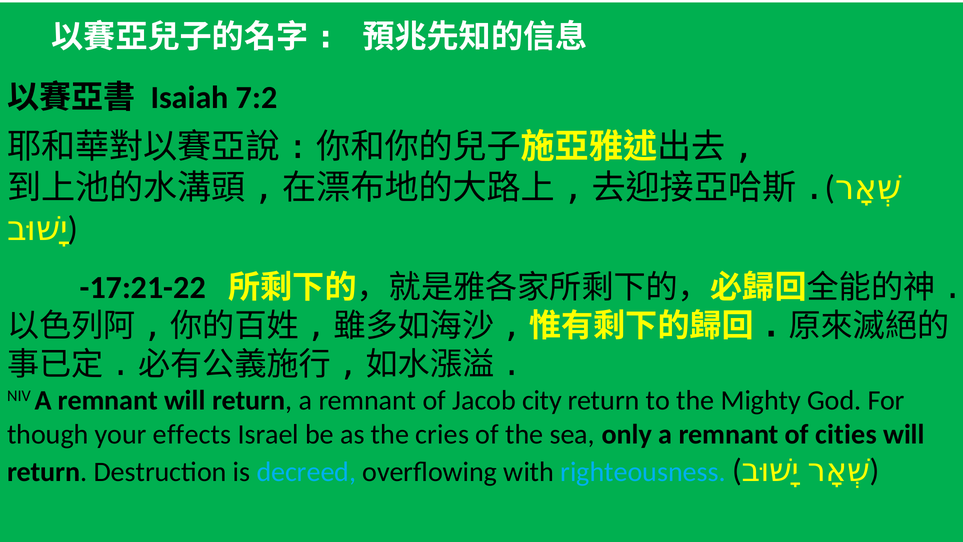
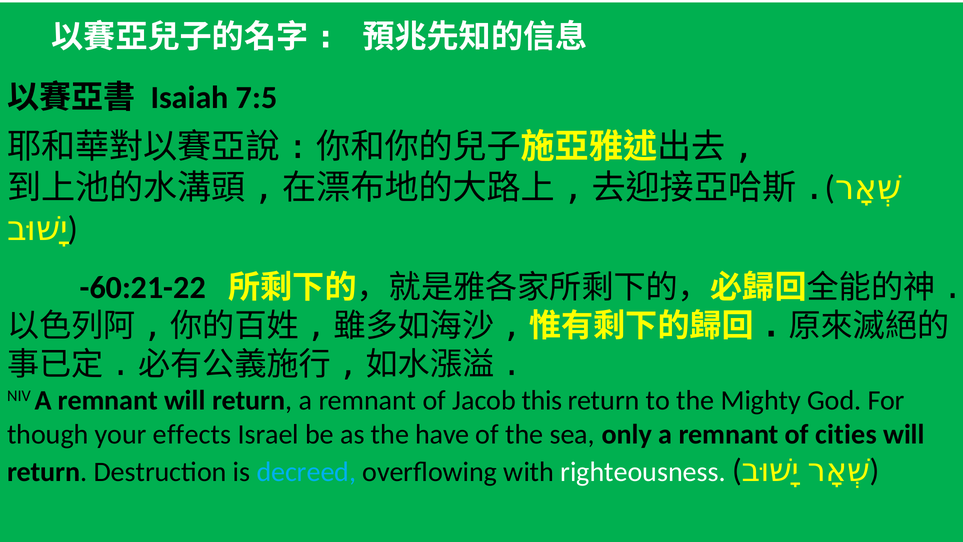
7:2: 7:2 -> 7:5 (257, 97)
-17:21-22: -17:21-22 -> -60:21-22 (143, 288)
city: city -> this (542, 400)
cries: cries -> have (442, 434)
righteousness colour: light blue -> white (643, 472)
